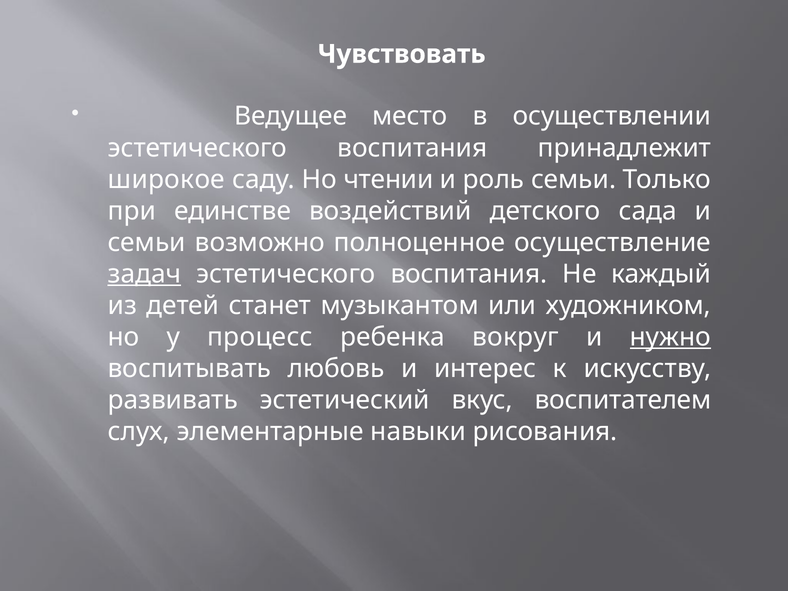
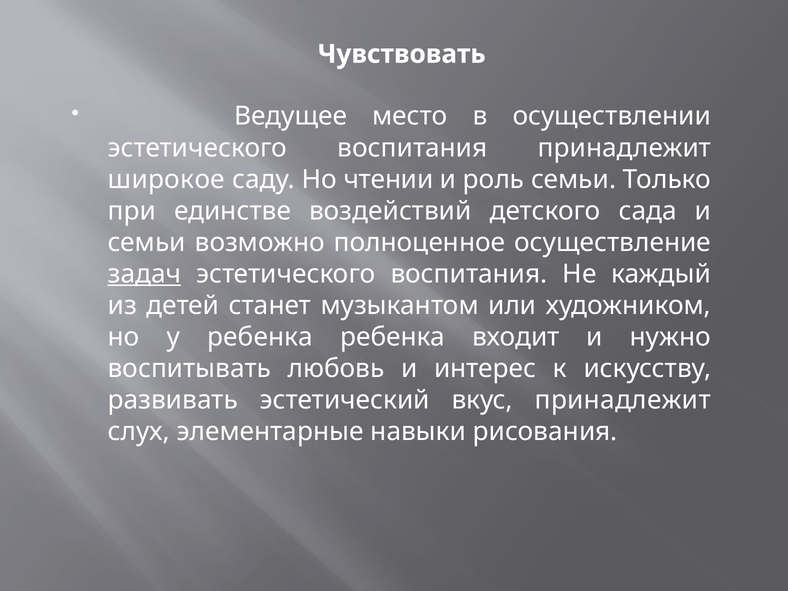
у процесс: процесс -> ребенка (260, 337)
вокруг: вокруг -> входит (516, 337)
нужно underline: present -> none (670, 337)
вкус воспитателем: воспитателем -> принадлежит (623, 400)
